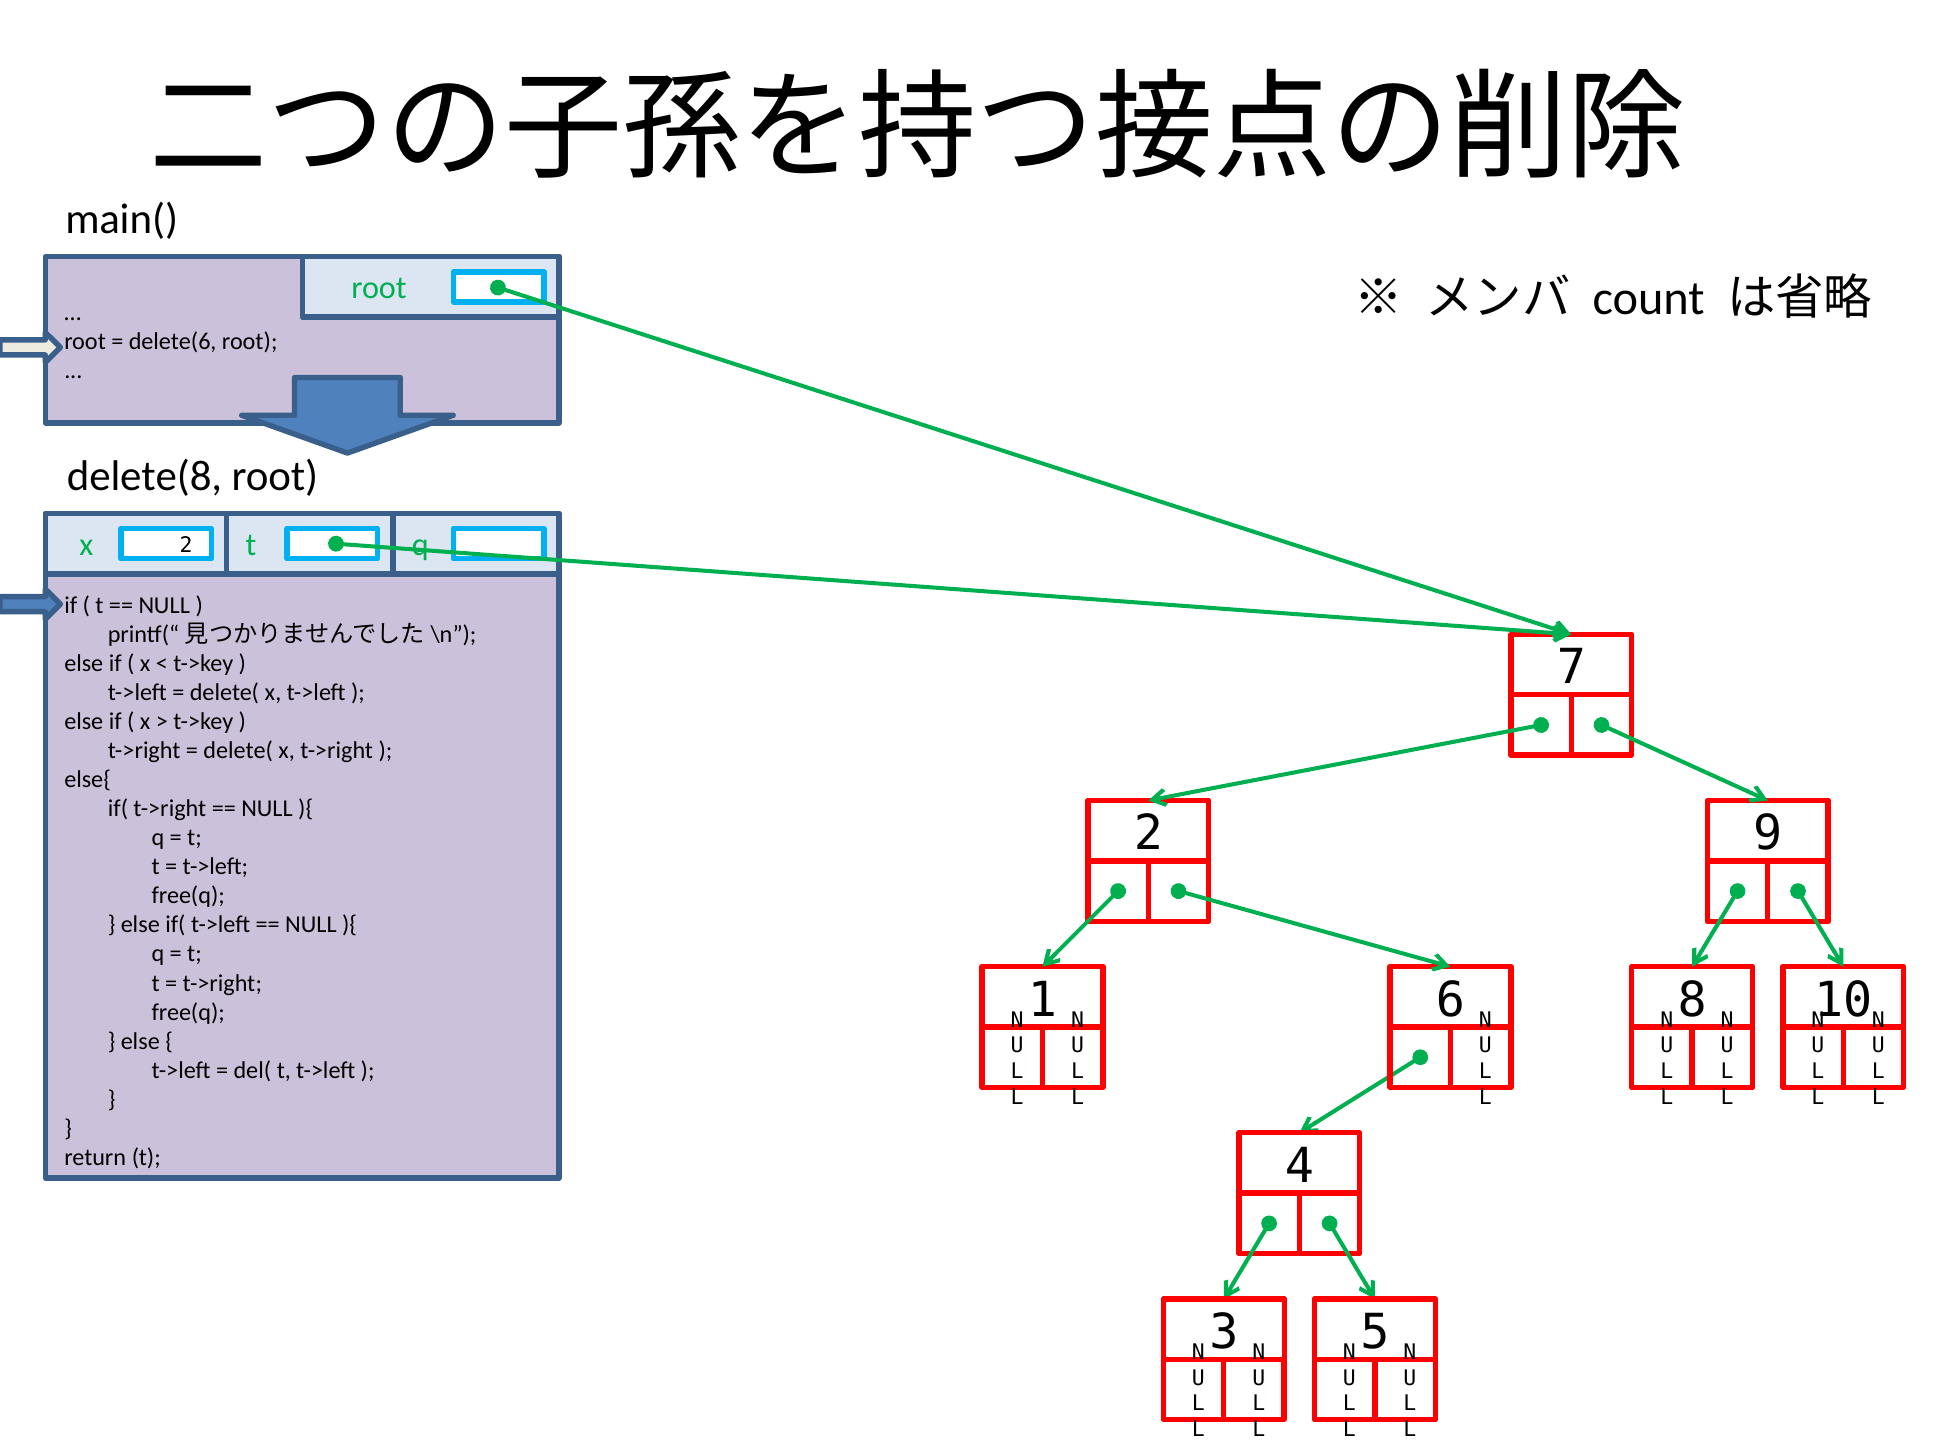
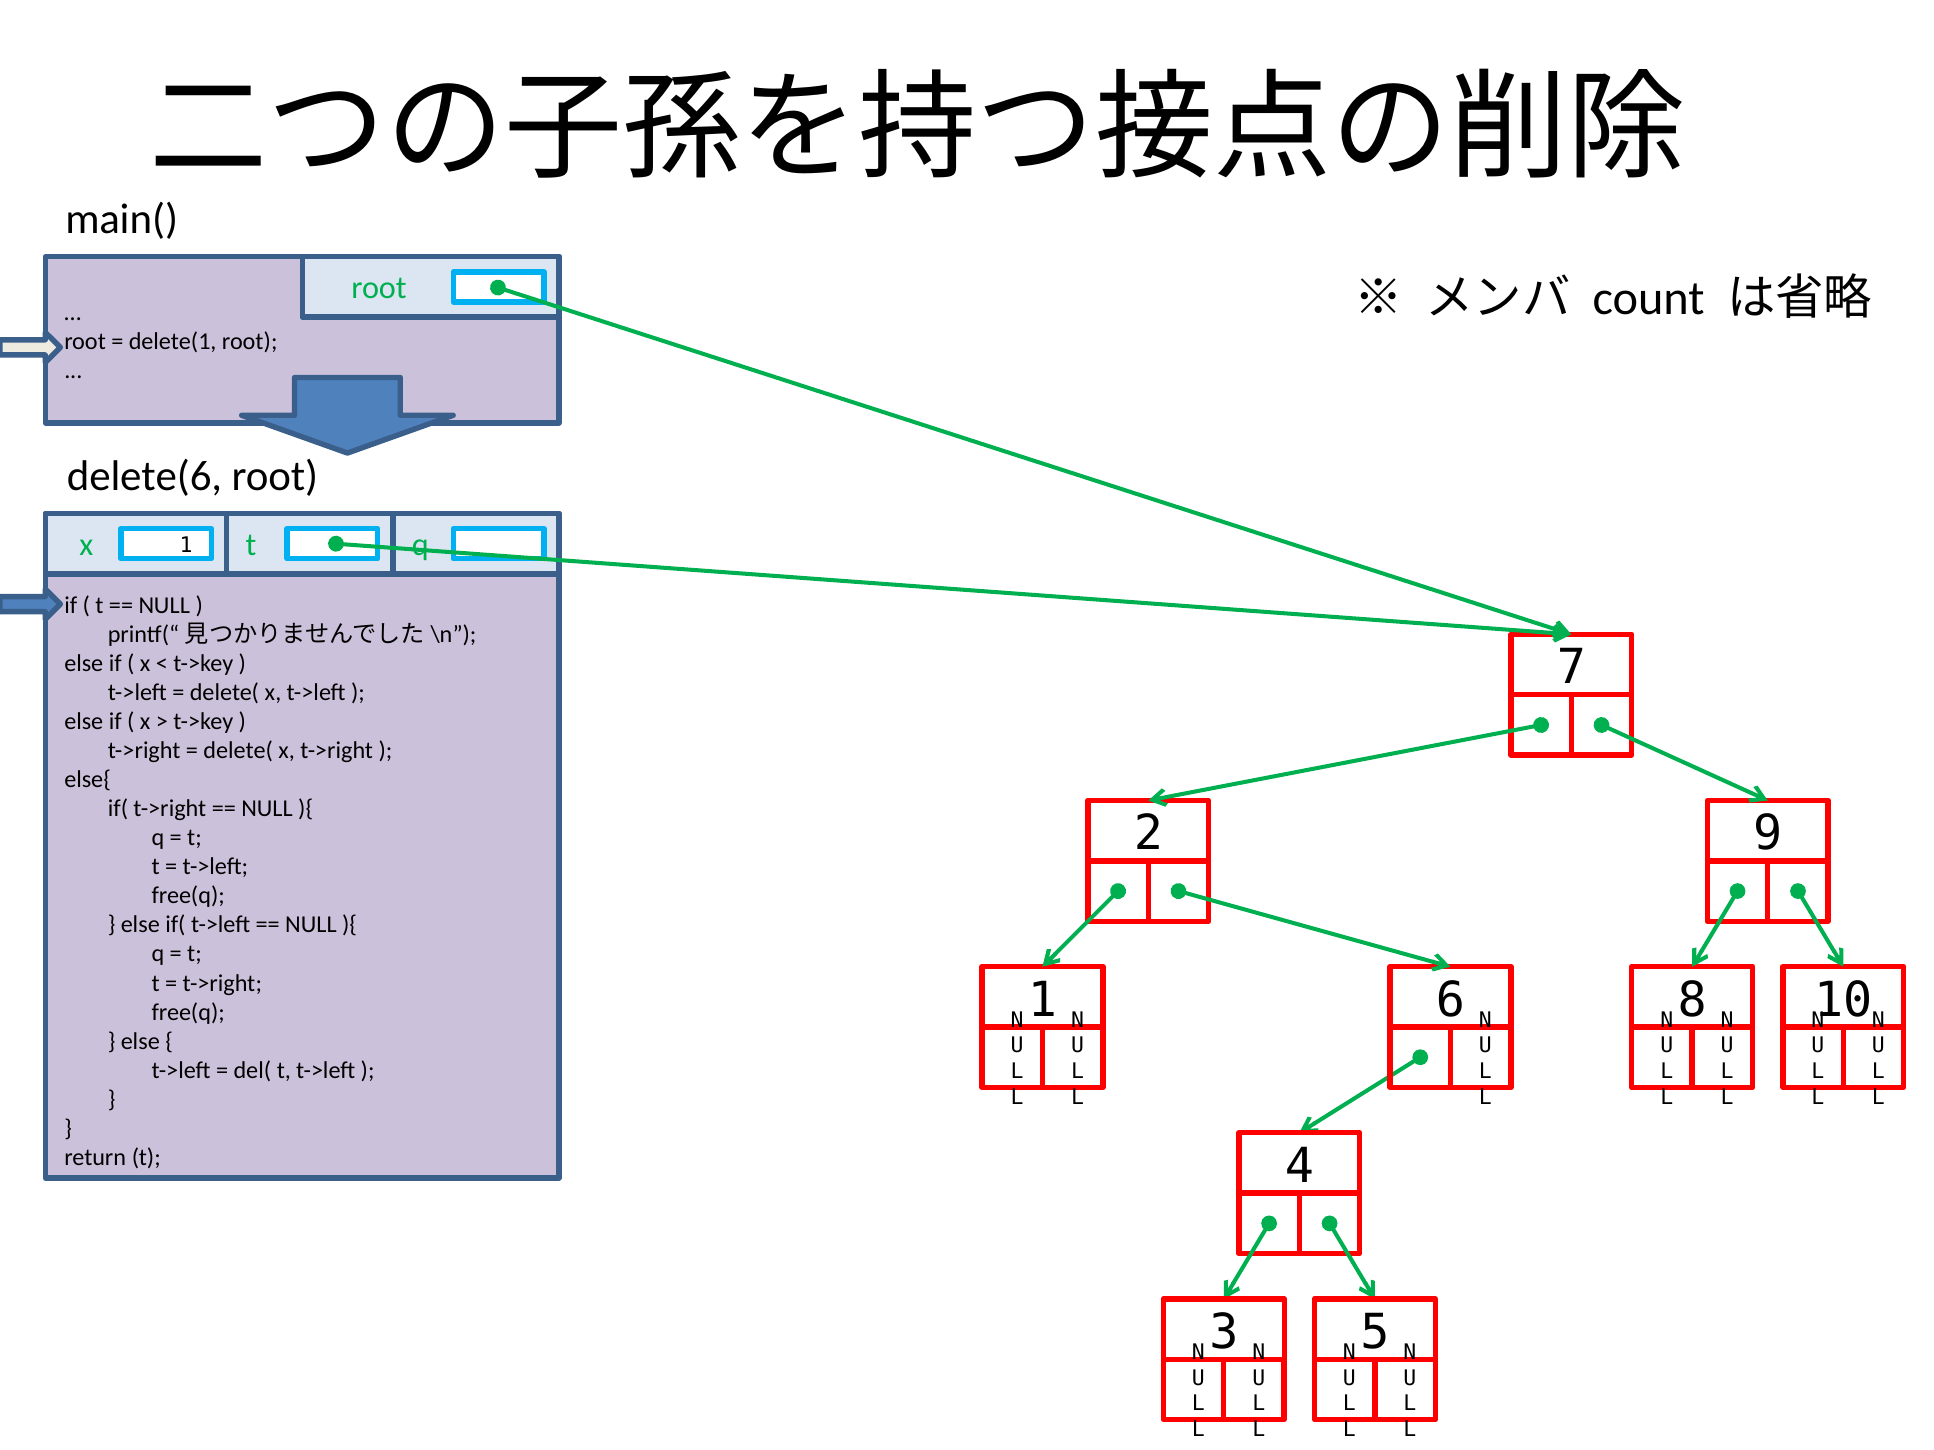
delete(6: delete(6 -> delete(1 (173, 342)
delete(8: delete(8 -> delete(6 (144, 476)
x 2: 2 -> 1 (186, 545)
